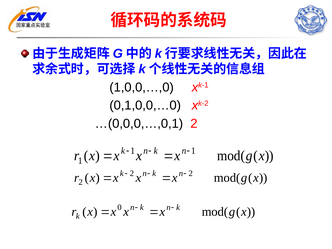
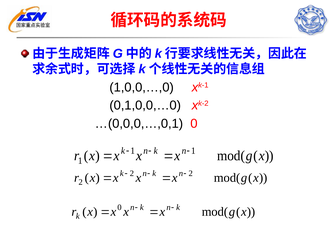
…(0,0,0,…,0,1 2: 2 -> 0 (194, 124)
